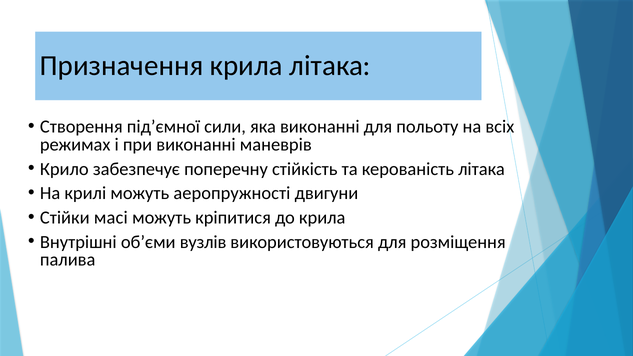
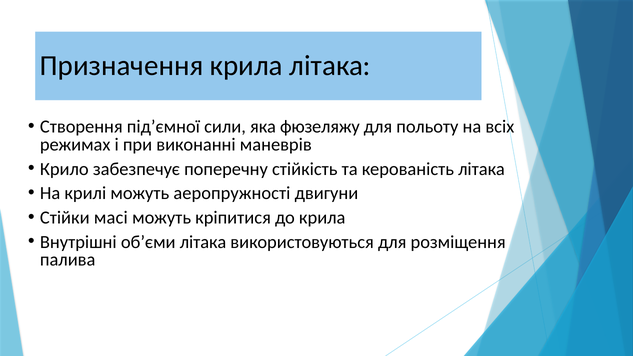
яка виконанні: виконанні -> фюзеляжу (320, 127)
об’єми вузлів: вузлів -> літака (203, 242)
